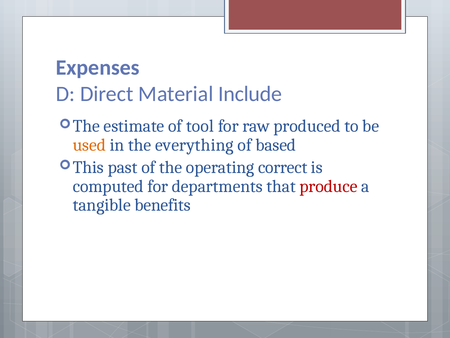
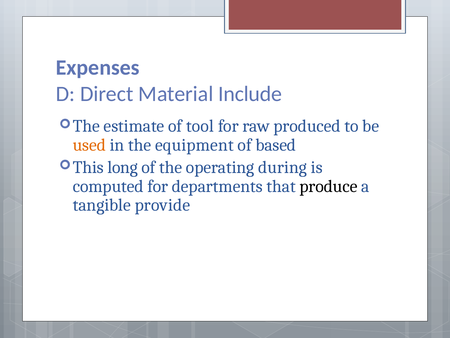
everything: everything -> equipment (194, 145)
past: past -> long (123, 167)
correct: correct -> during (283, 167)
produce colour: red -> black (329, 186)
benefits: benefits -> provide (162, 205)
